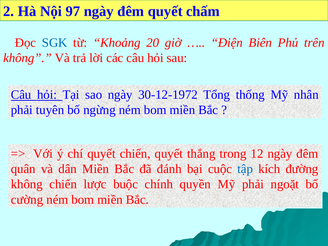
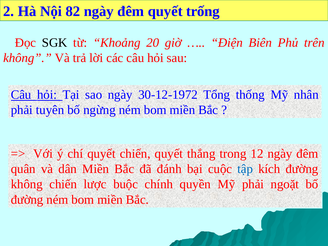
97: 97 -> 82 (73, 11)
chấm: chấm -> trống (203, 11)
SGK colour: blue -> black (55, 43)
cường: cường -> đường (27, 200)
